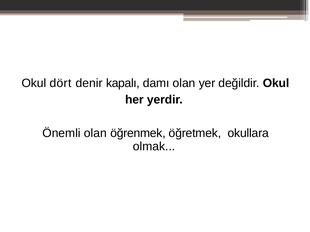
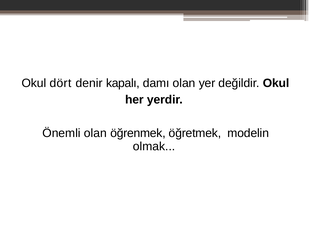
okullara: okullara -> modelin (248, 133)
